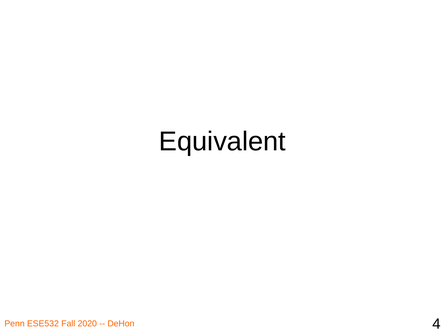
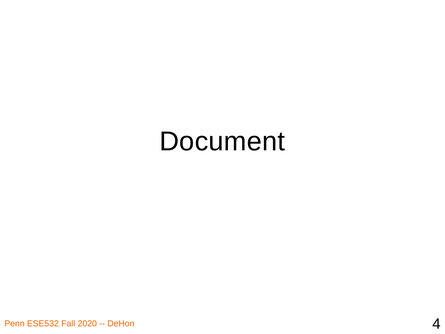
Equivalent: Equivalent -> Document (222, 141)
